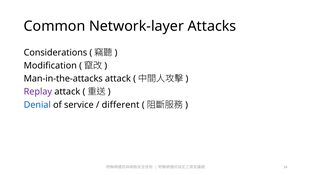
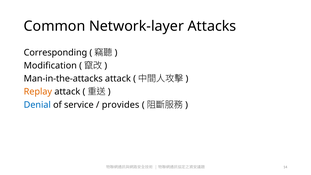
Considerations: Considerations -> Corresponding (55, 53)
Replay colour: purple -> orange (38, 92)
different: different -> provides (121, 105)
